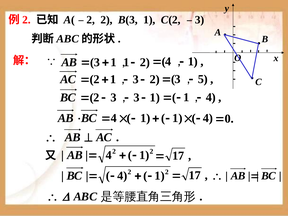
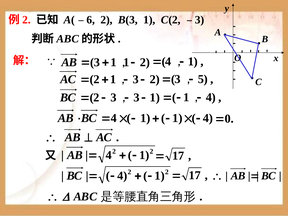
2: 2 -> 6 (91, 20)
